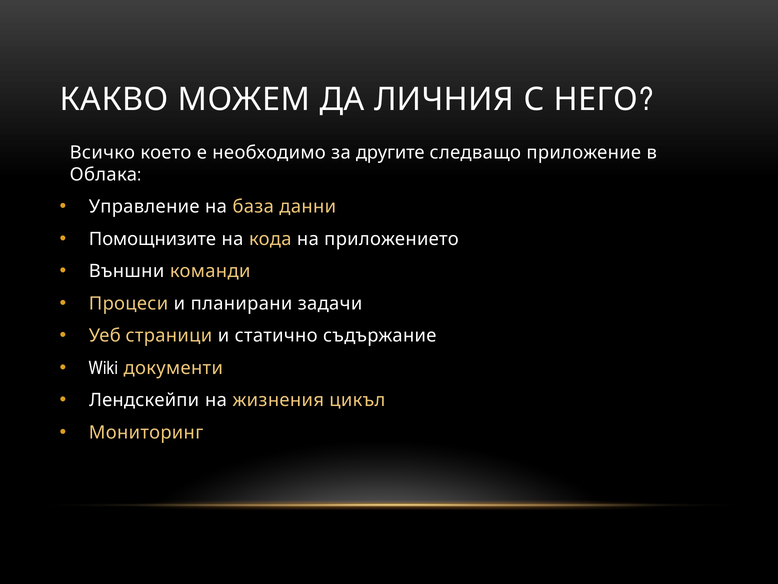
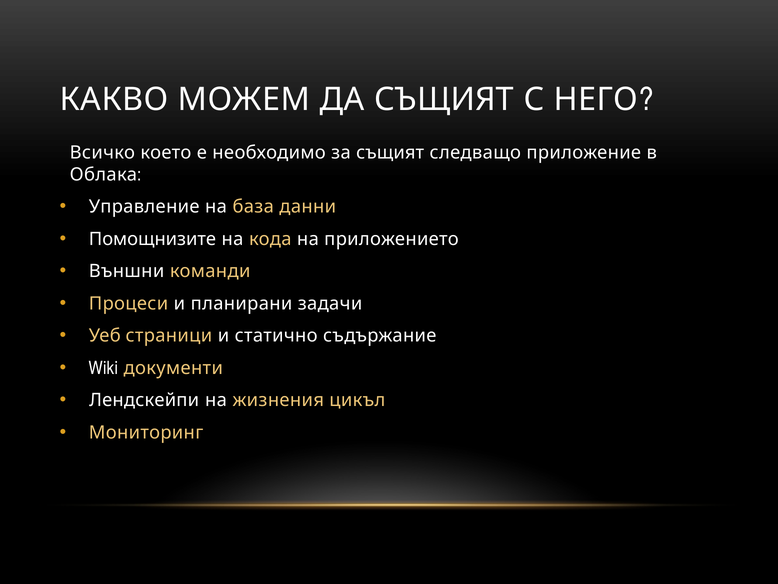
ДА ЛИЧНИЯ: ЛИЧНИЯ -> СЪЩИЯТ (444, 100)
за другите: другите -> същият (390, 152)
